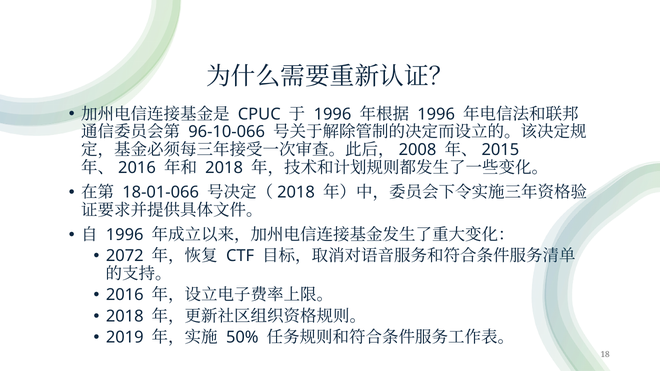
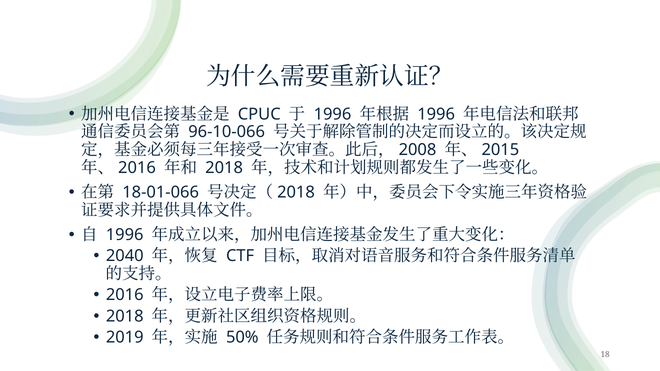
2072: 2072 -> 2040 (125, 256)
